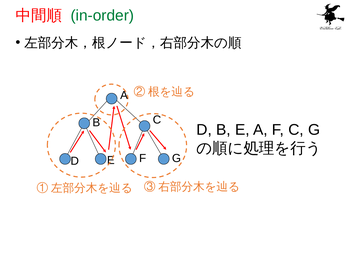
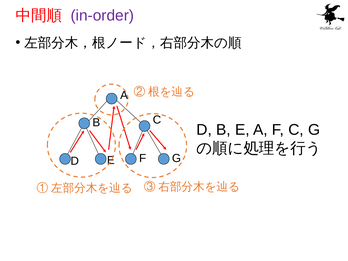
in-order colour: green -> purple (102, 16)
